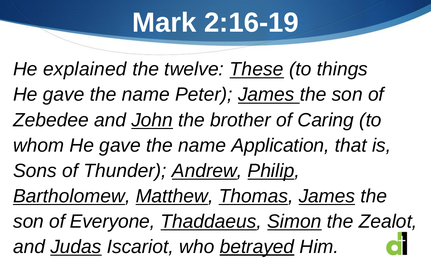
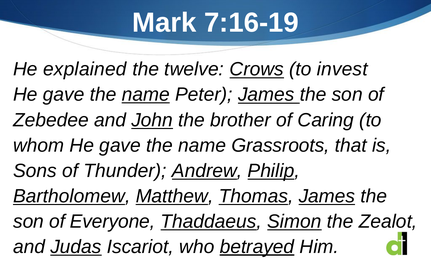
2:16-19: 2:16-19 -> 7:16-19 (251, 23)
These: These -> Crows (257, 69)
things: things -> invest (342, 69)
name underline: none -> present (146, 94)
Application: Application -> Grassroots (280, 145)
